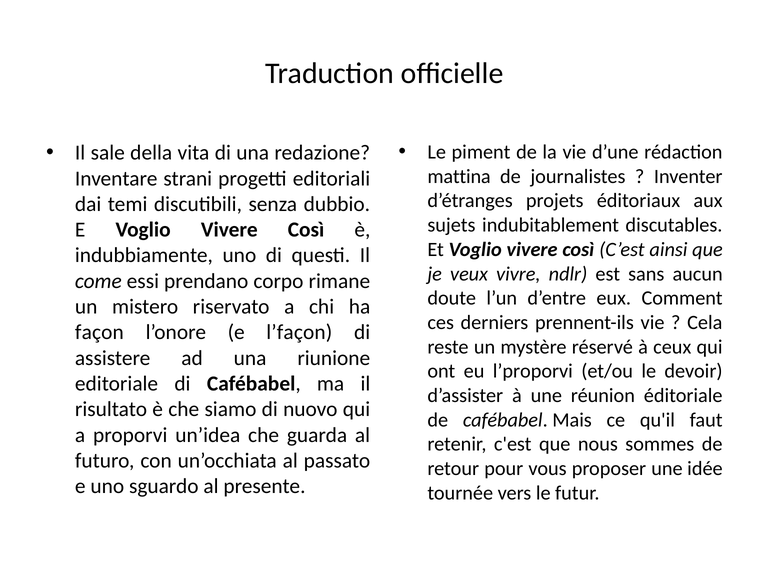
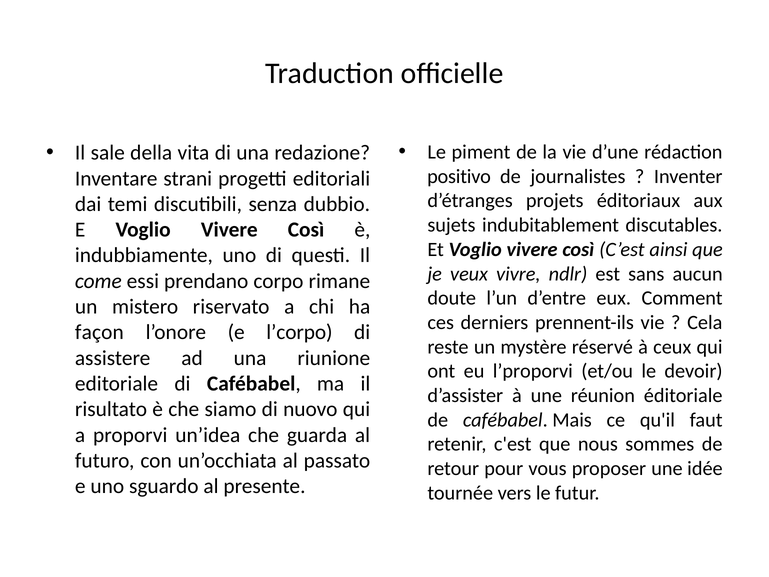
mattina: mattina -> positivo (459, 176)
l’façon: l’façon -> l’corpo (299, 332)
